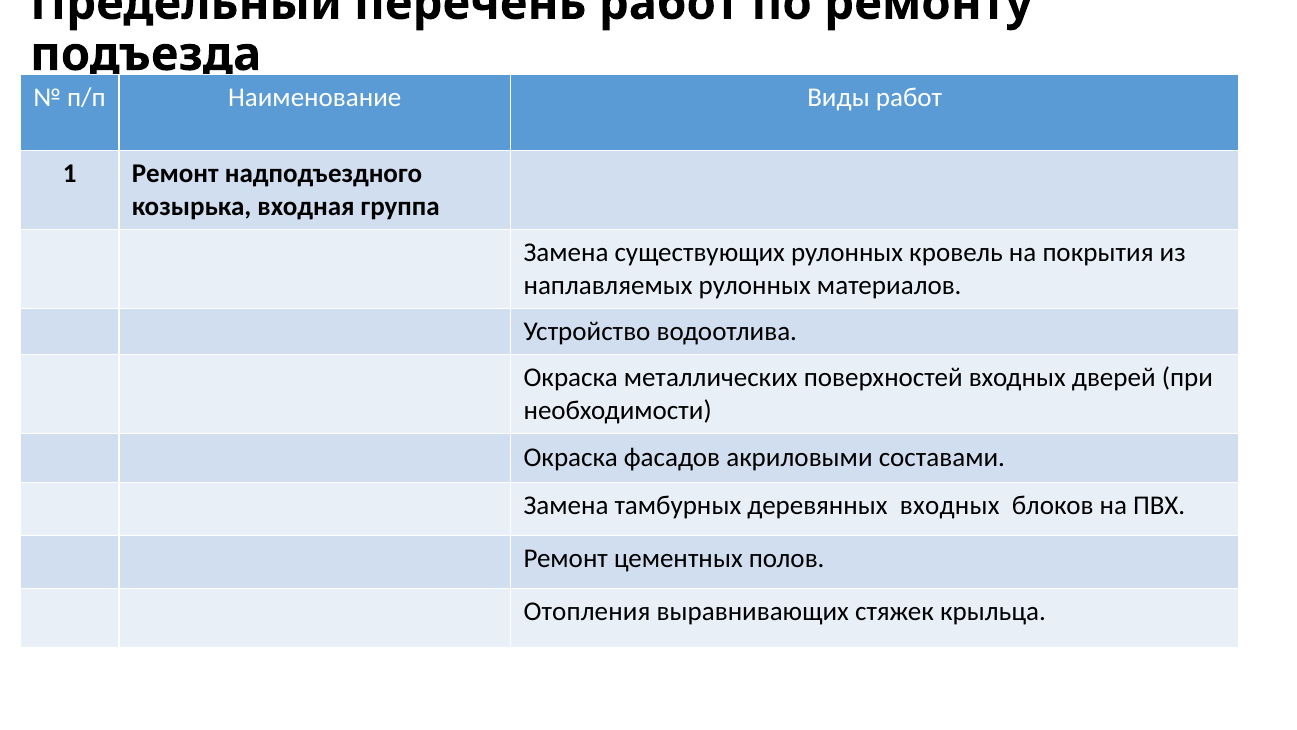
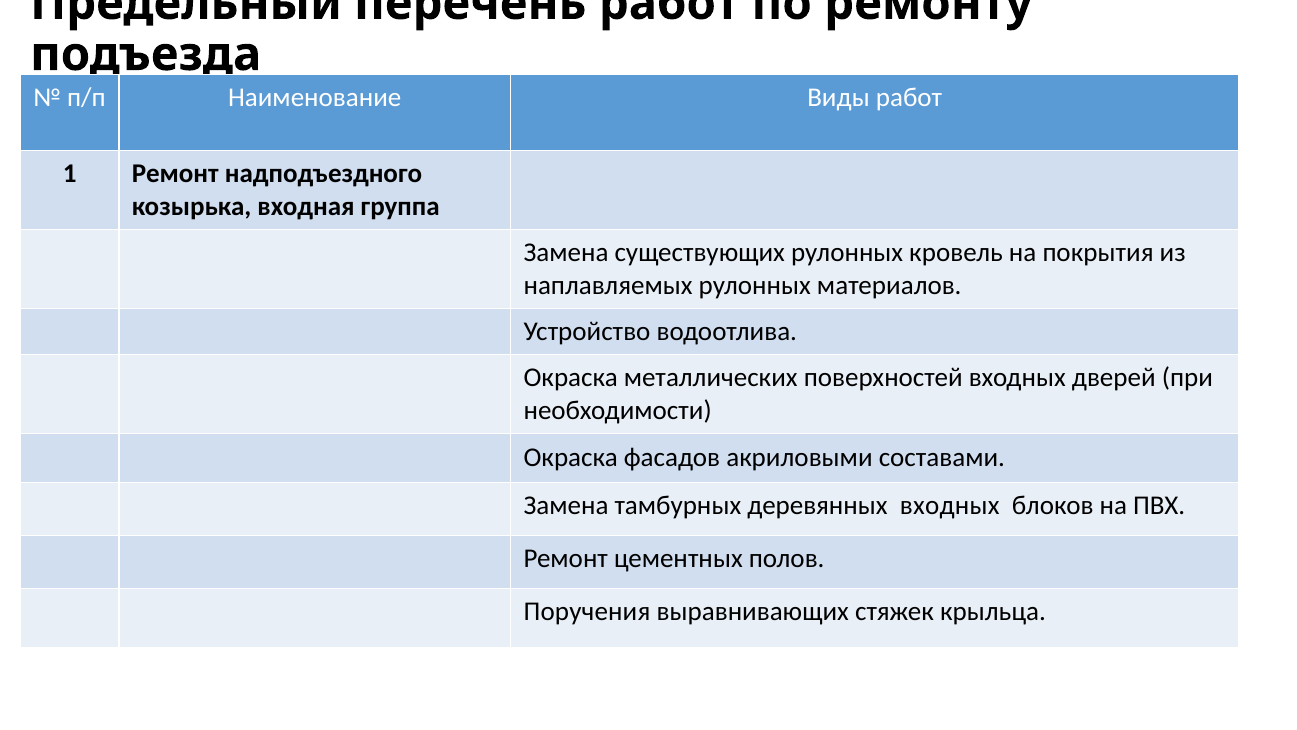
Отопления: Отопления -> Поручения (587, 611)
